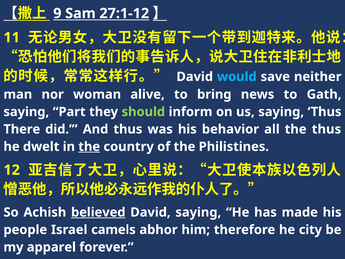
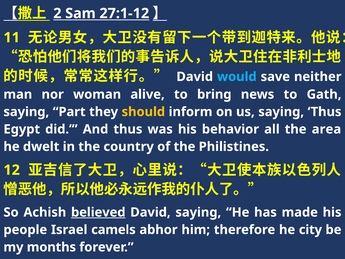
9: 9 -> 2 (57, 13)
should colour: light green -> yellow (143, 112)
There: There -> Egypt (22, 129)
the thus: thus -> area (326, 129)
the underline: present -> none (89, 147)
apparel: apparel -> months (51, 247)
